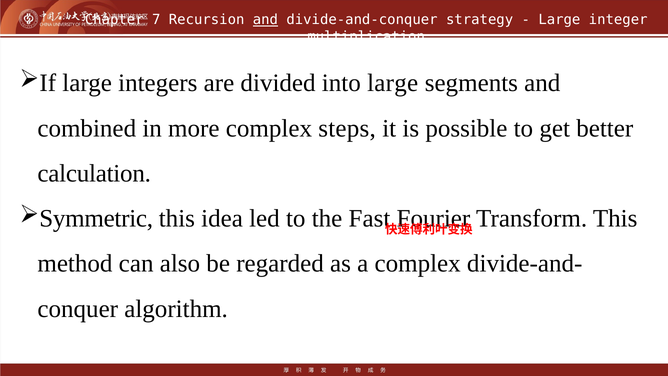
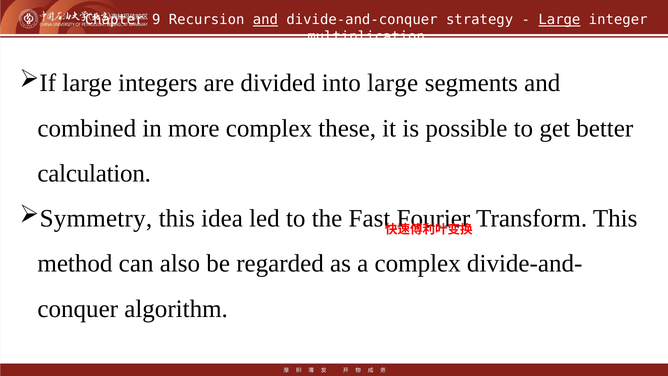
7: 7 -> 9 (156, 20)
Large underline: none -> present (559, 20)
steps: steps -> these (347, 128)
Symmetric: Symmetric -> Symmetry (96, 218)
